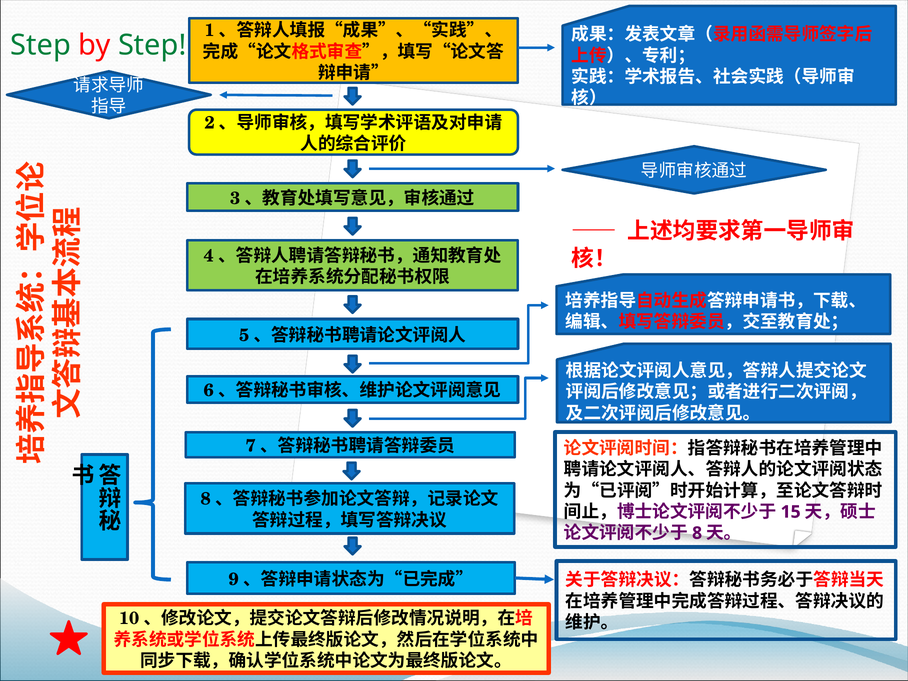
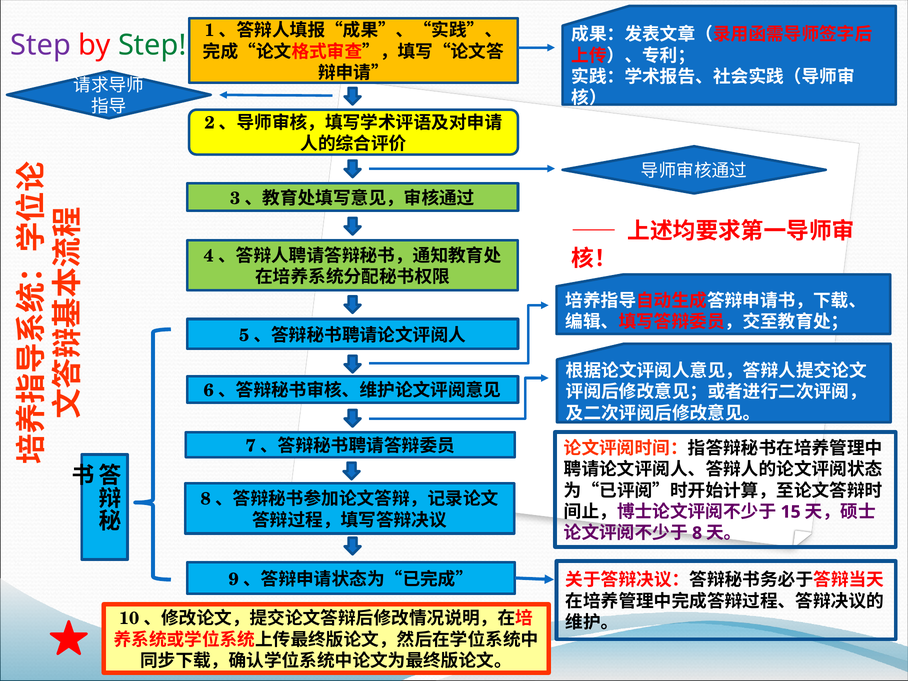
Step colour: green -> purple (41, 45)
